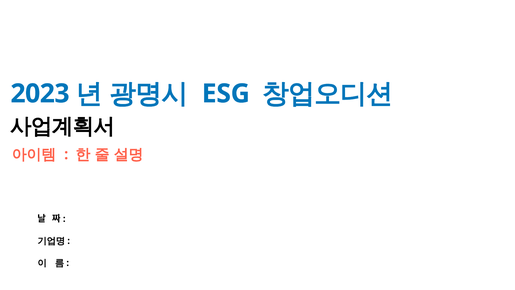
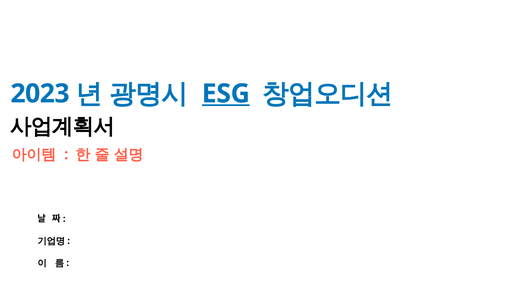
ESG underline: none -> present (226, 94)
